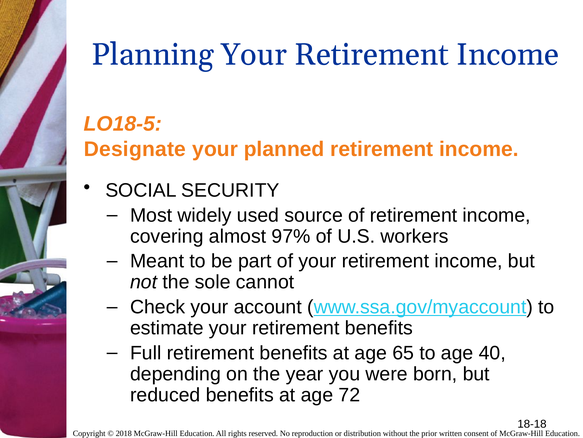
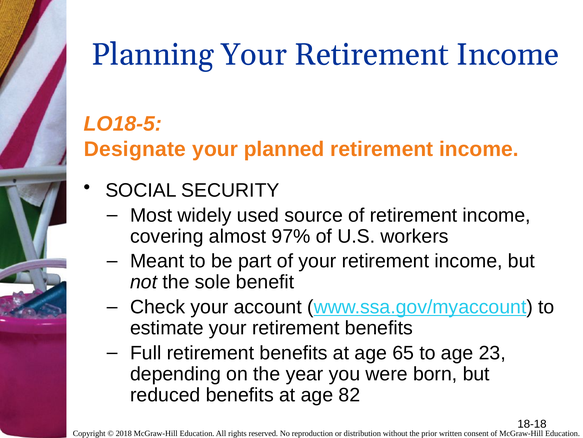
cannot: cannot -> benefit (265, 282)
40: 40 -> 23 (492, 352)
72: 72 -> 82 (349, 394)
